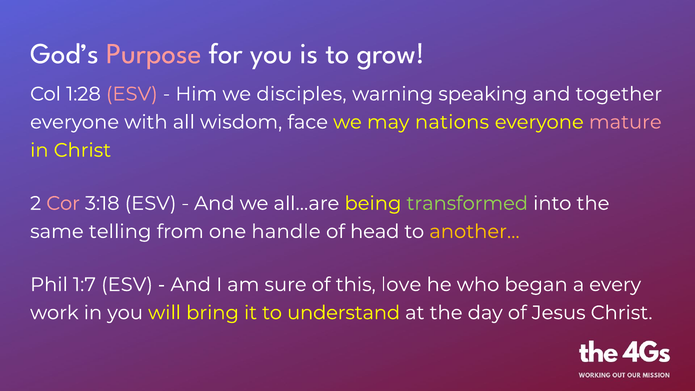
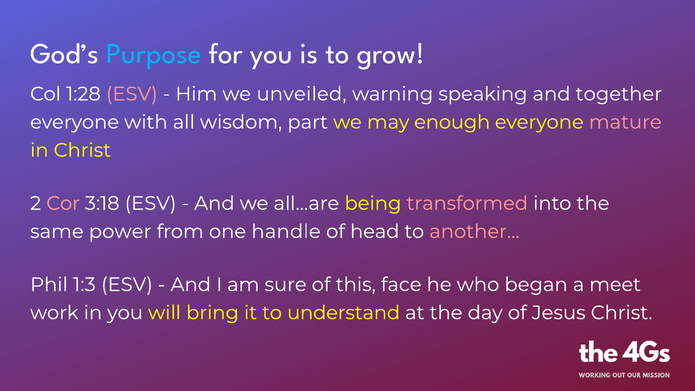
Purpose colour: pink -> light blue (154, 54)
disciples: disciples -> unveiled (301, 94)
face: face -> part (308, 122)
nations: nations -> enough (452, 122)
transformed colour: light green -> pink (467, 203)
telling: telling -> power (120, 231)
another… colour: yellow -> pink (474, 231)
1:7: 1:7 -> 1:3 (84, 285)
love: love -> face (401, 285)
every: every -> meet (615, 285)
